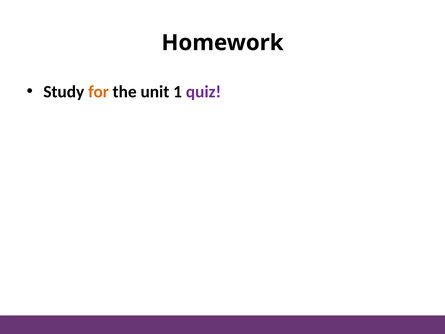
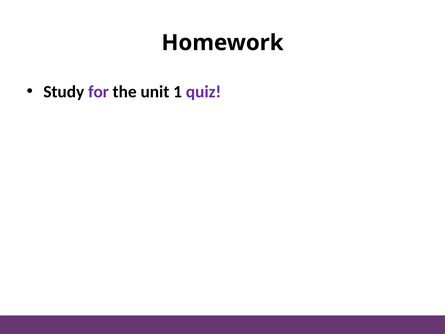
for colour: orange -> purple (99, 92)
